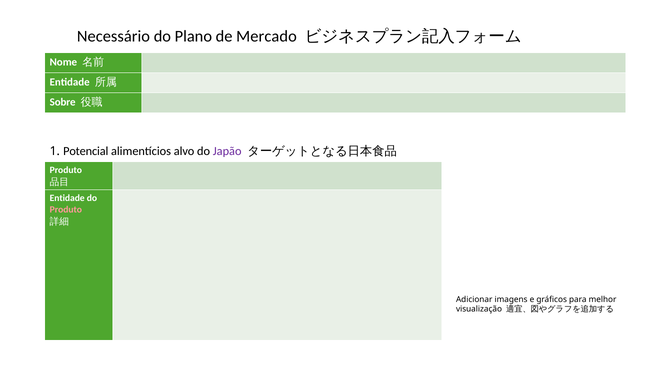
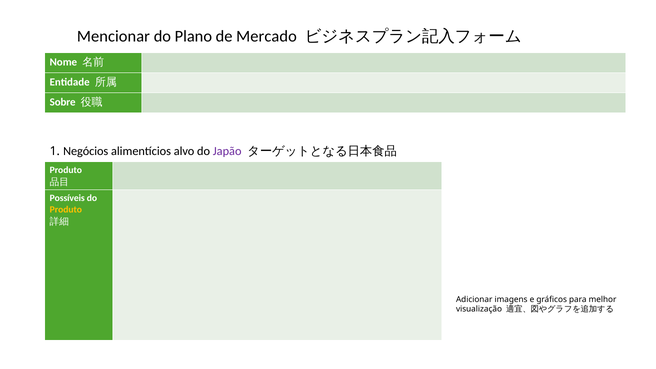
Necessário: Necessário -> Mencionar (113, 36)
Potencial: Potencial -> Negócios (86, 151)
Entidade: Entidade -> Possíveis (67, 198)
Produto colour: pink -> yellow (66, 210)
